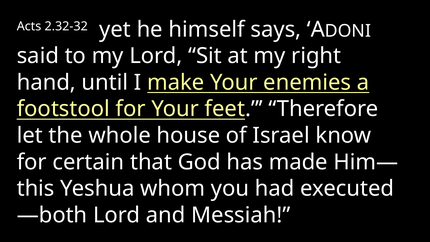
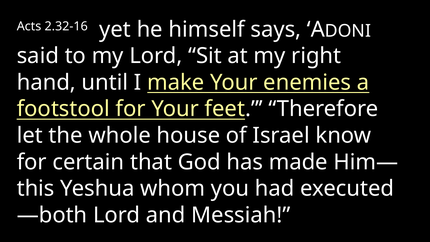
2.32-32: 2.32-32 -> 2.32-16 (66, 26)
